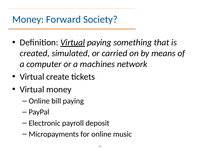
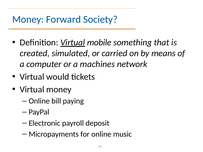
paying: paying -> mobile (99, 43)
create: create -> would (58, 77)
